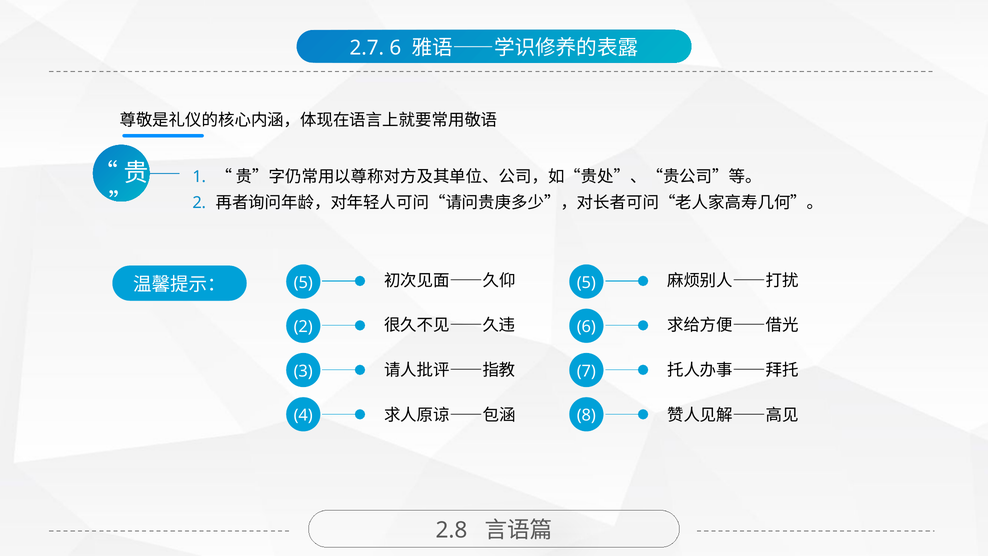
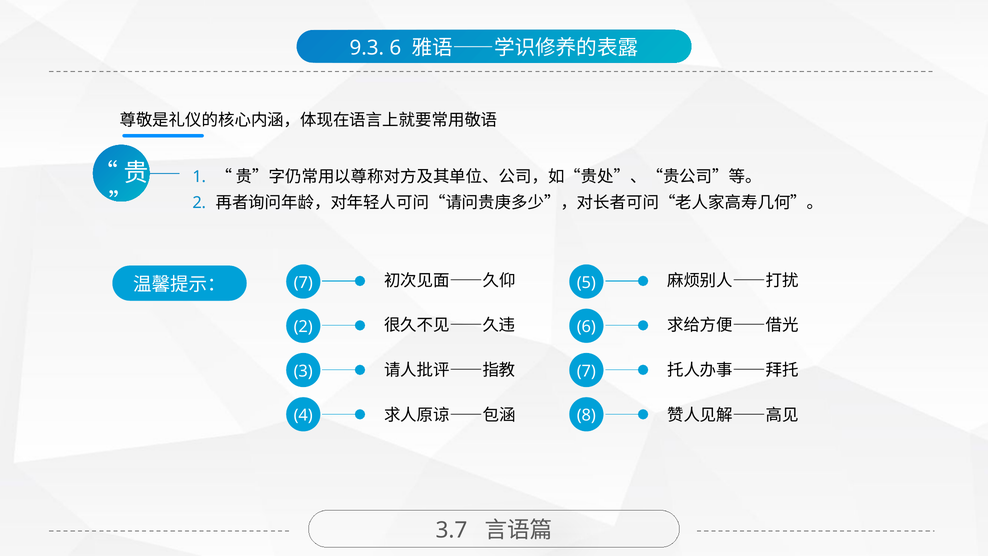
2.7: 2.7 -> 9.3 (367, 48)
5: 5 -> 7 (303, 283)
2.8: 2.8 -> 3.7 (451, 530)
